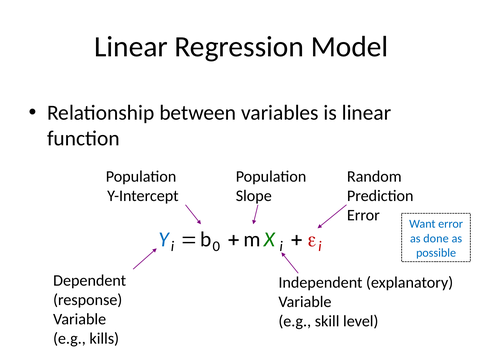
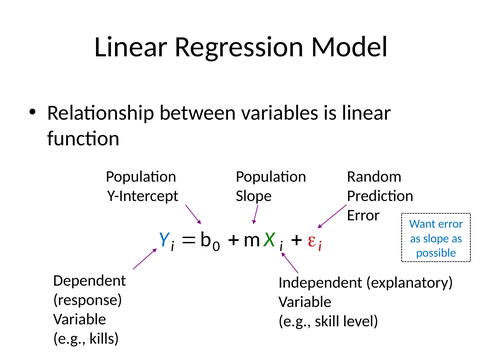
as done: done -> slope (436, 239)
